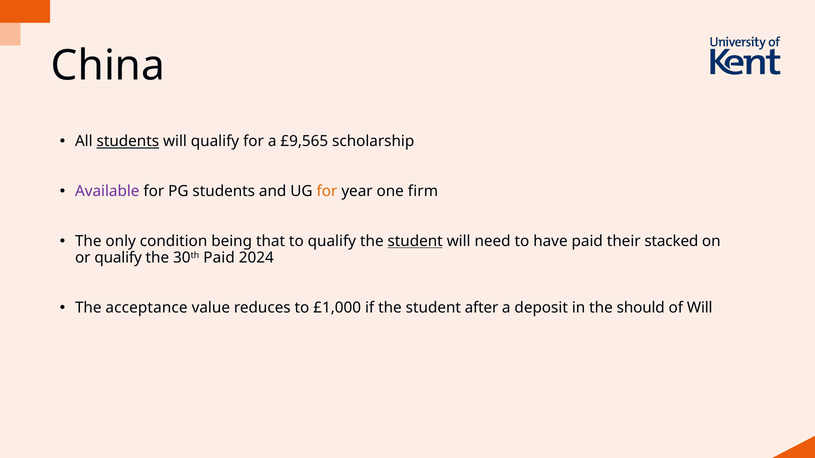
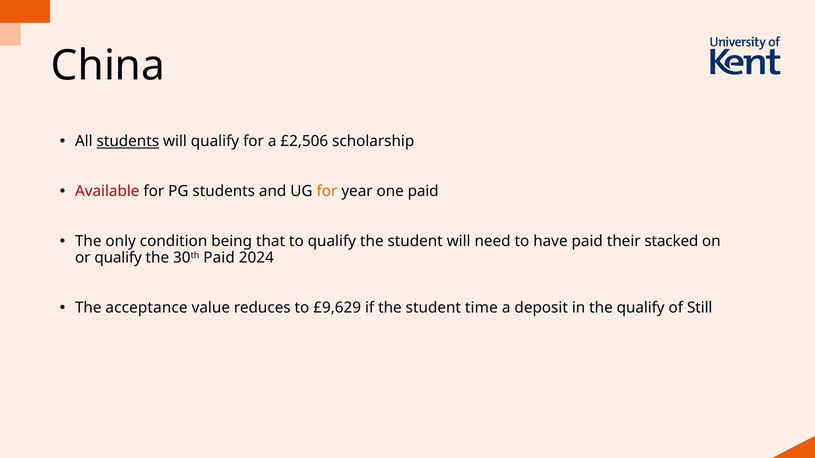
£9,565: £9,565 -> £2,506 (304, 141)
Available colour: purple -> red (107, 191)
one firm: firm -> paid (423, 191)
student underline: present -> none (415, 241)
£1,000: £1,000 -> £9,629 (337, 308)
after: after -> time (481, 308)
the should: should -> qualify (641, 308)
of Will: Will -> Still (700, 308)
